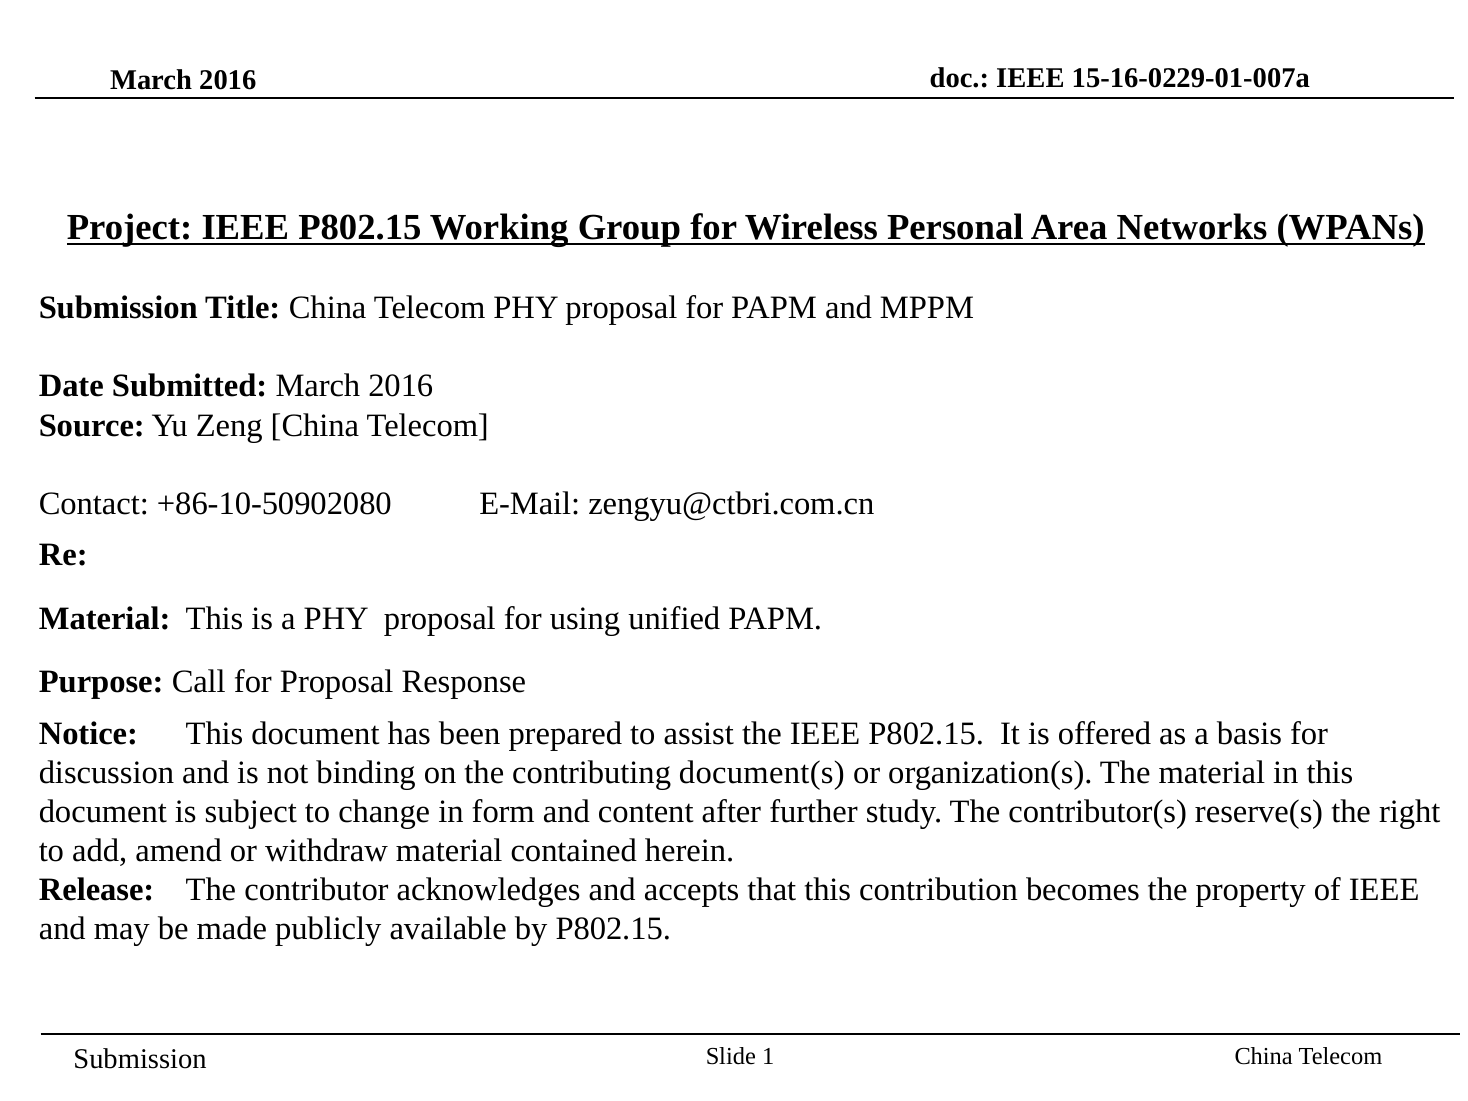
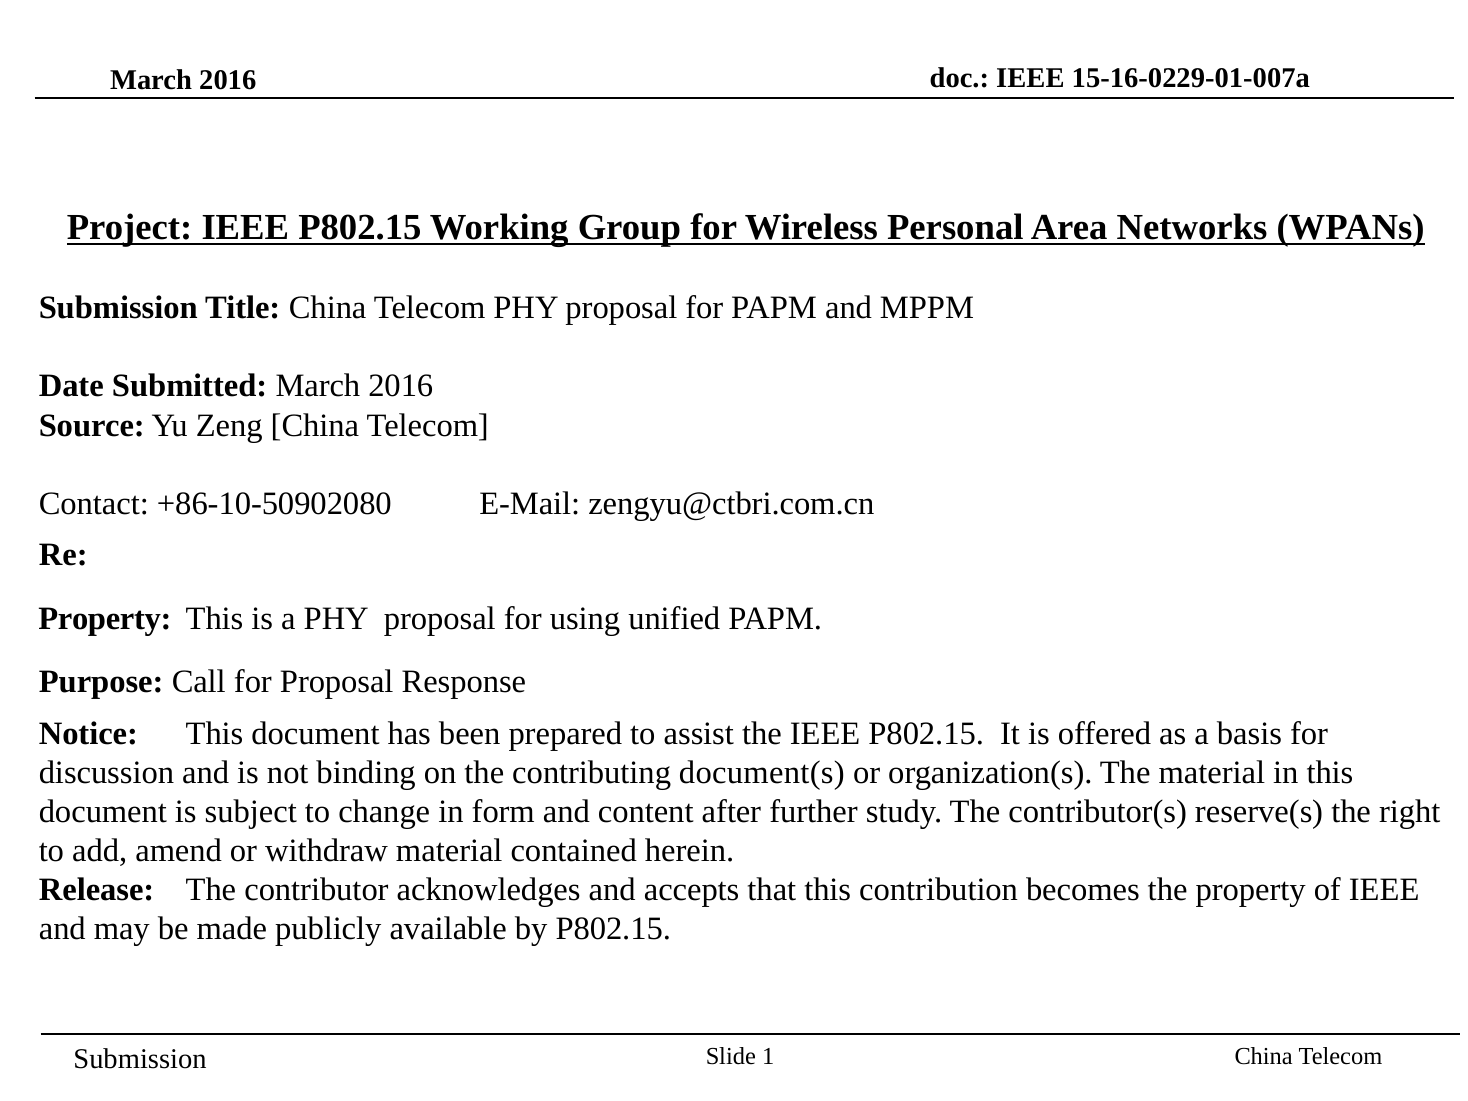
Material: Material -> Property (105, 619)
